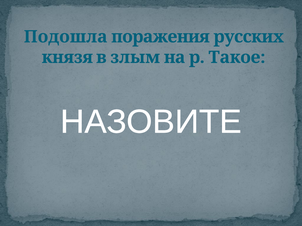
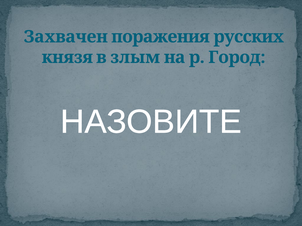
Подошла: Подошла -> Захвачен (66, 37)
Такое: Такое -> Город (237, 57)
